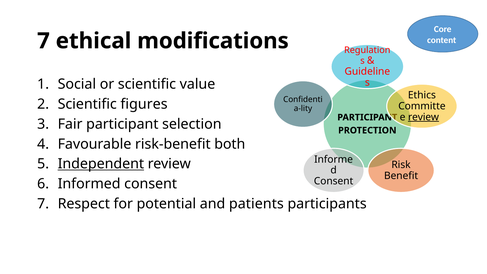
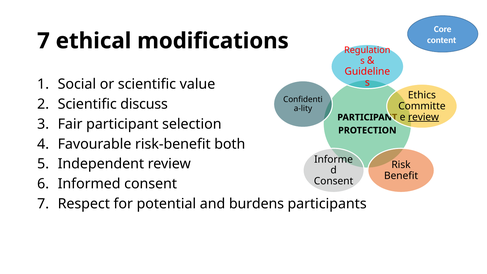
figures: figures -> discuss (144, 104)
Independent underline: present -> none (101, 164)
patients: patients -> burdens (256, 204)
